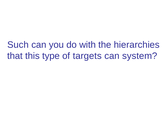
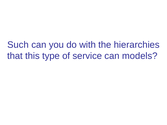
targets: targets -> service (87, 56)
system: system -> models (140, 56)
